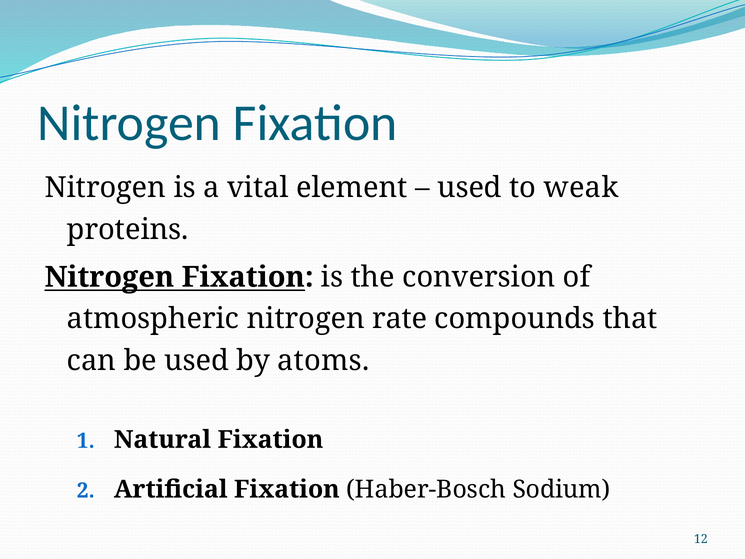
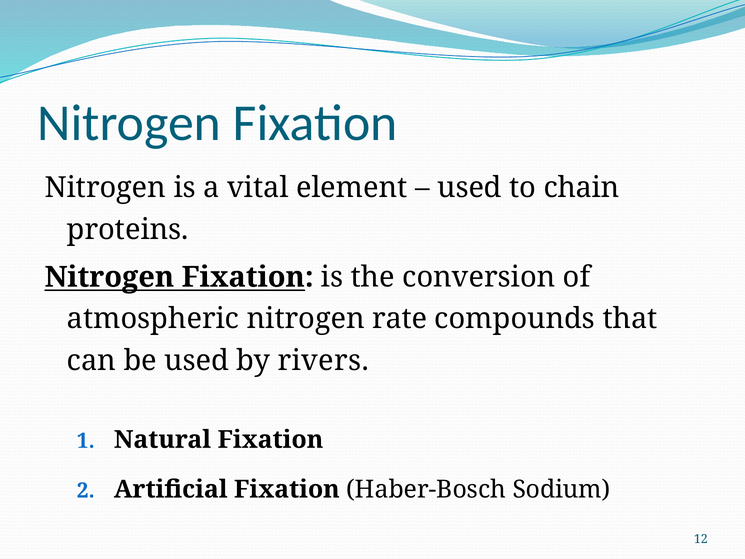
weak: weak -> chain (581, 188)
atoms: atoms -> rivers (323, 360)
